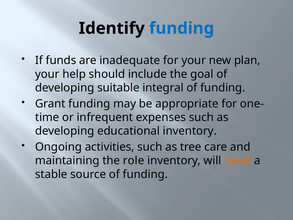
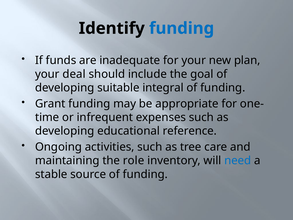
help: help -> deal (74, 74)
educational inventory: inventory -> reference (190, 131)
need colour: orange -> blue (238, 160)
